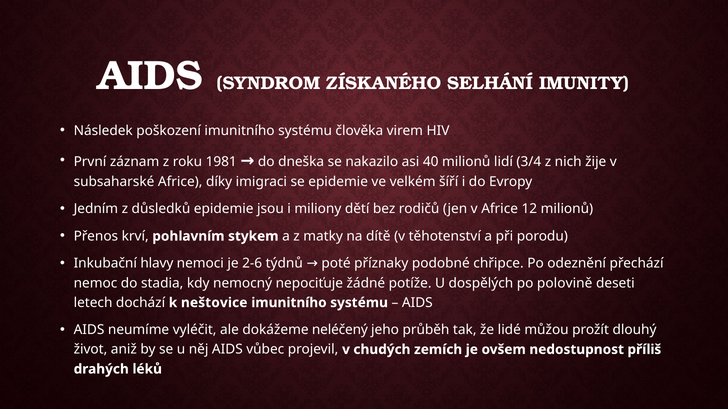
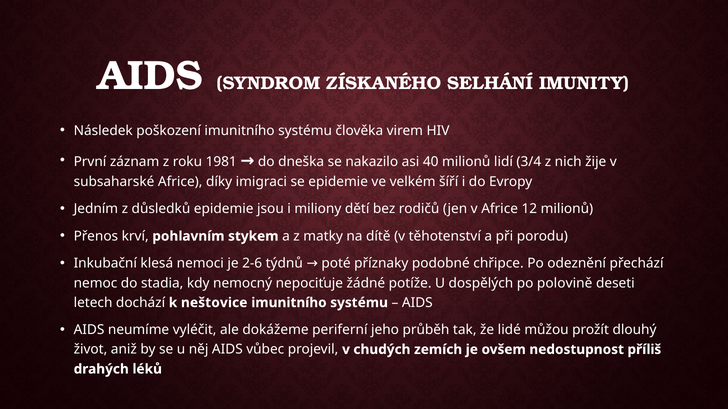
hlavy: hlavy -> klesá (157, 264)
neléčený: neléčený -> periferní (340, 330)
